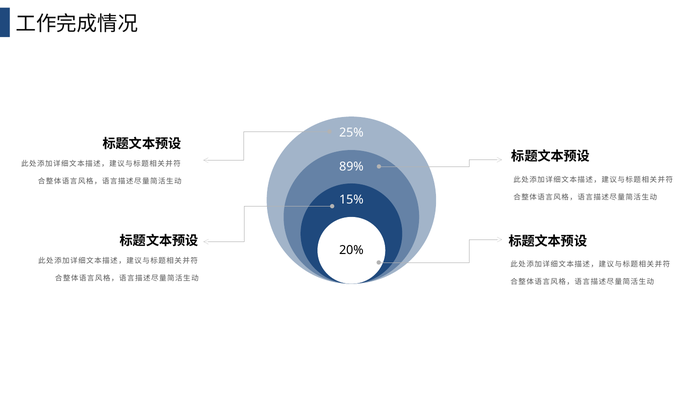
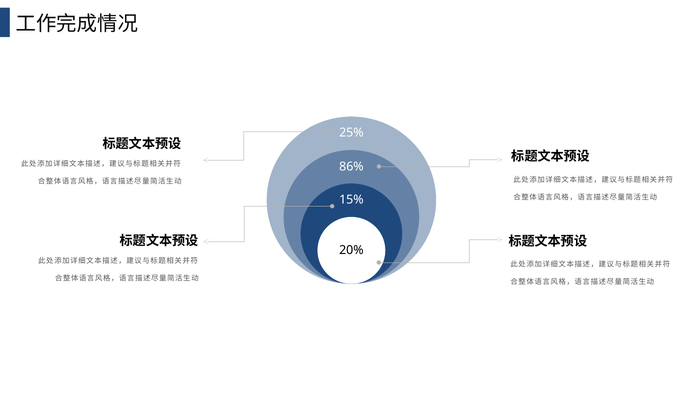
89%: 89% -> 86% (351, 167)
